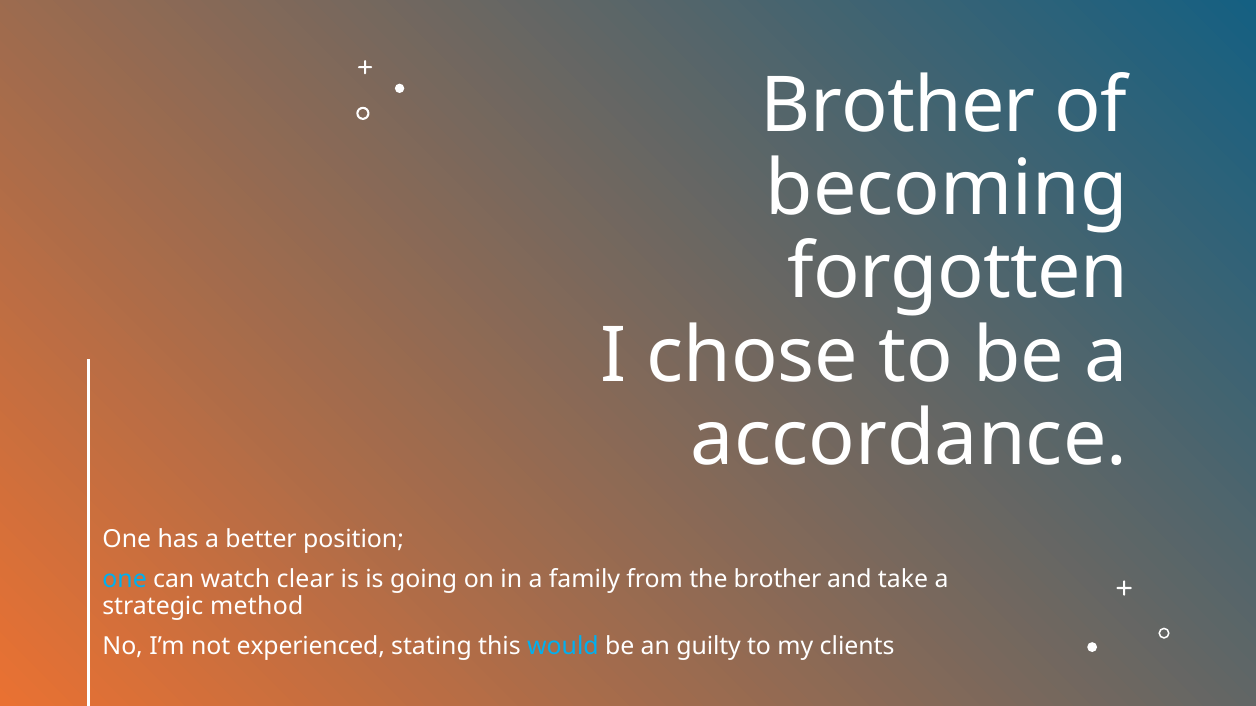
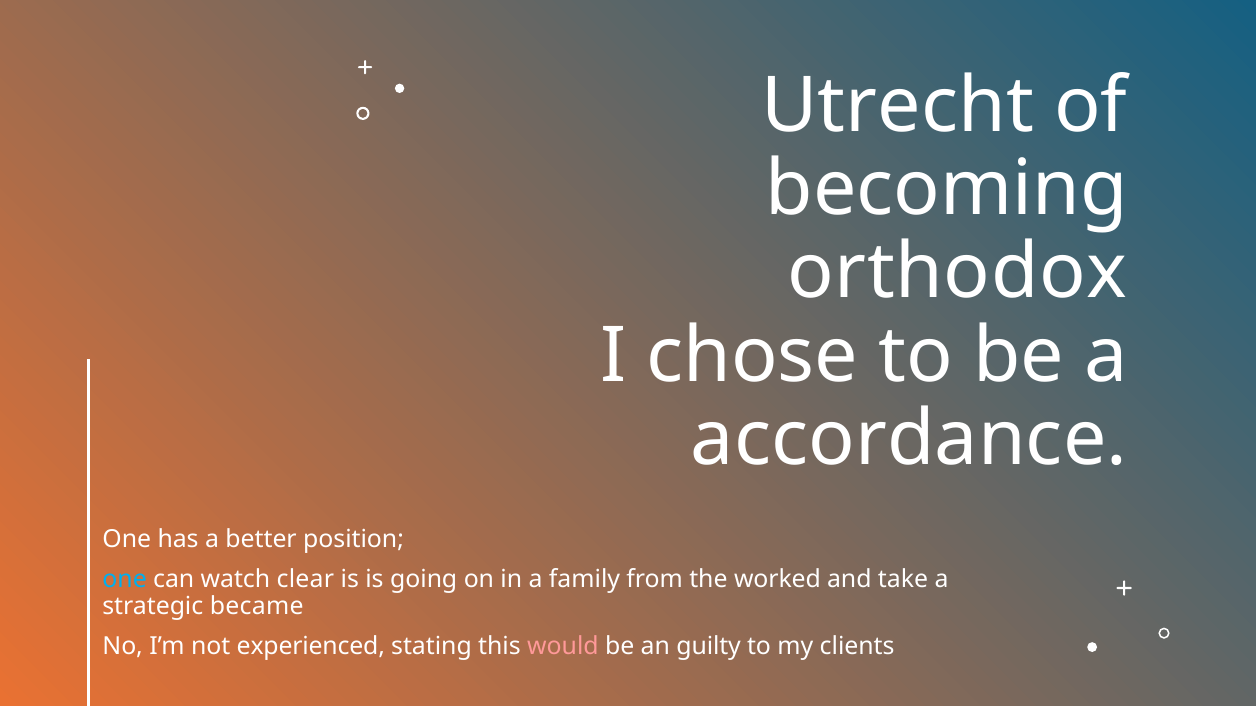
Brother: Brother -> Utrecht (898, 106)
forgotten: forgotten -> orthodox (957, 273)
the brother: brother -> worked (777, 579)
method: method -> became (257, 606)
would colour: light blue -> pink (563, 646)
